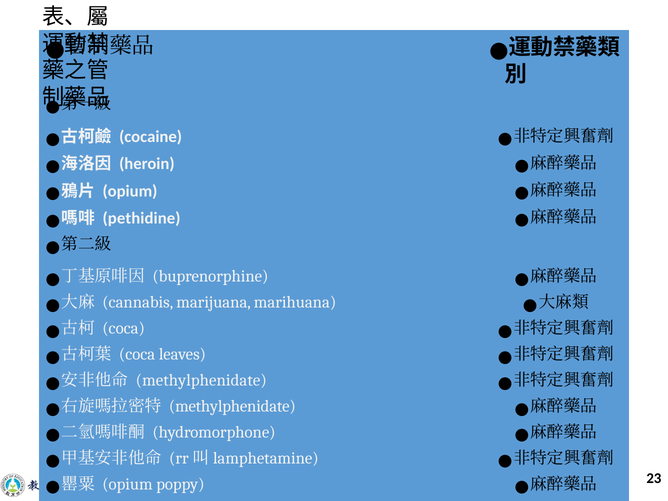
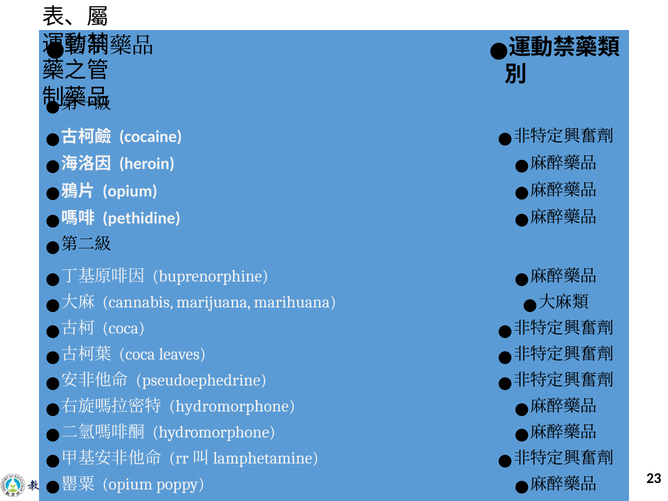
methylphenidate: methylphenidate -> pseudoephedrine (201, 380)
methylphenidate: methylphenidate -> hydromorphone (232, 406)
